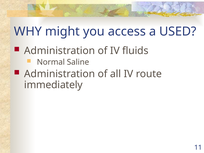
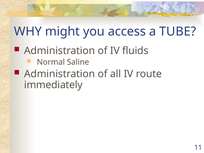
USED: USED -> TUBE (178, 31)
